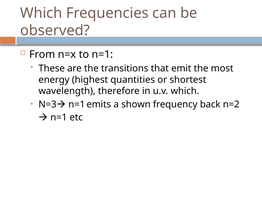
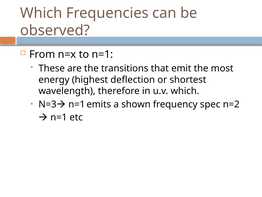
quantities: quantities -> deflection (133, 79)
back: back -> spec (210, 104)
